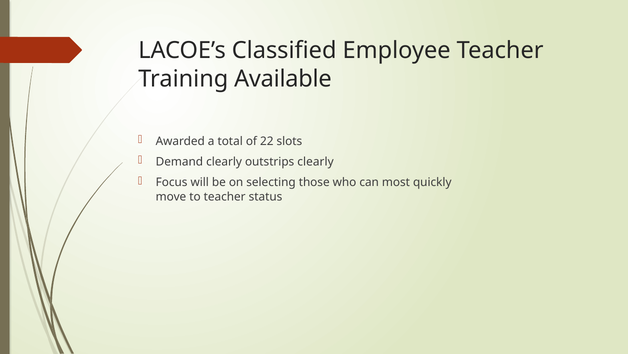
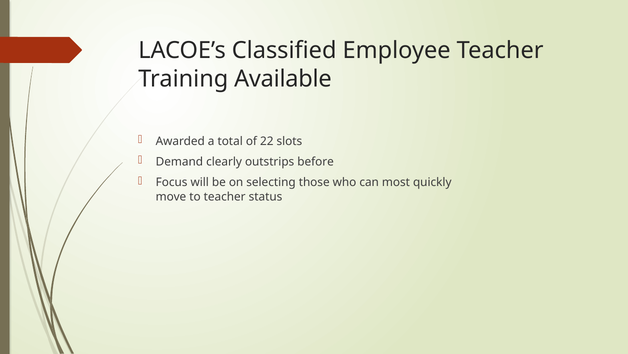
outstrips clearly: clearly -> before (316, 162)
